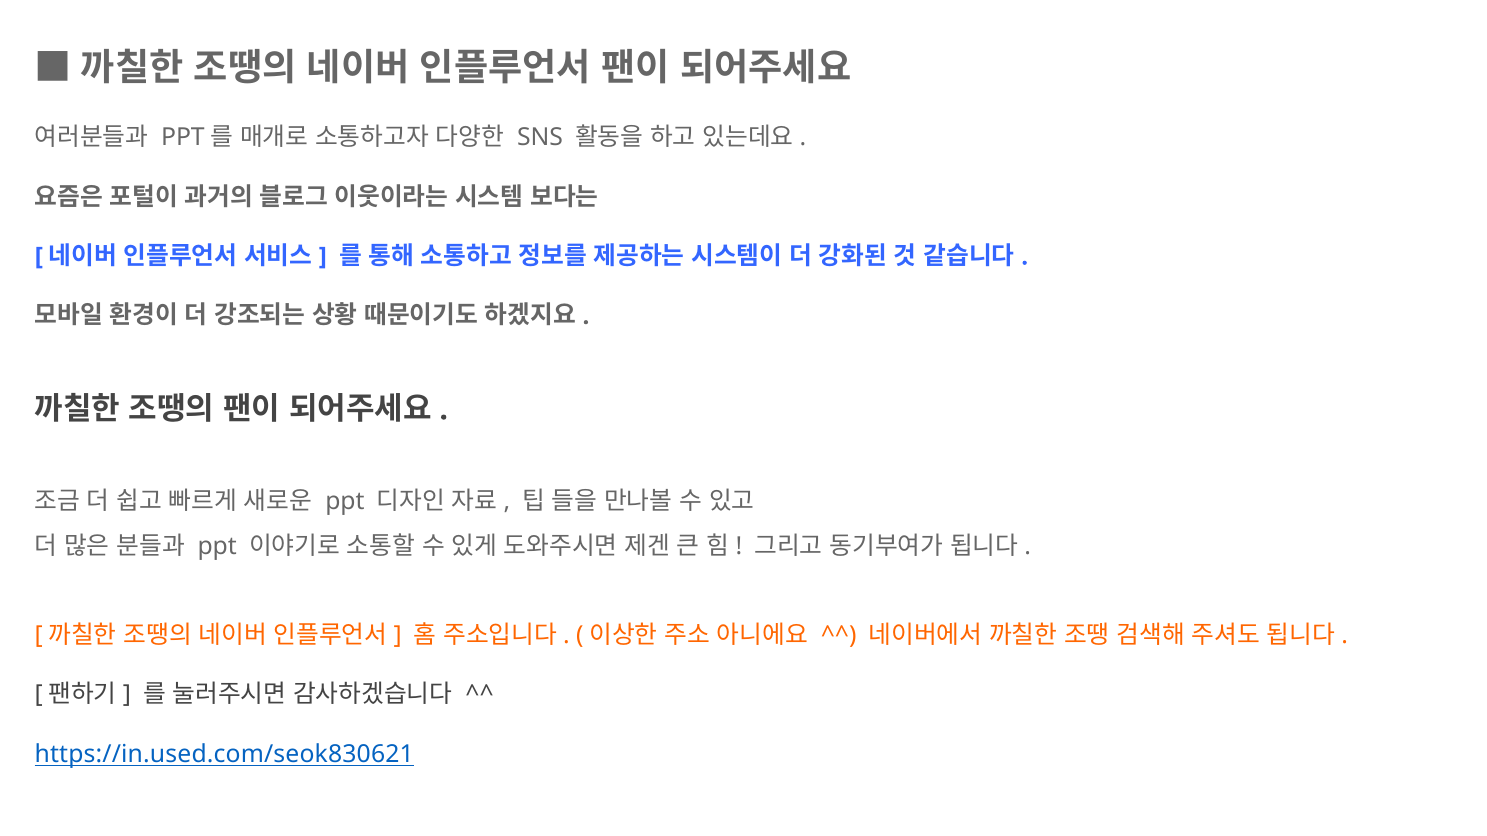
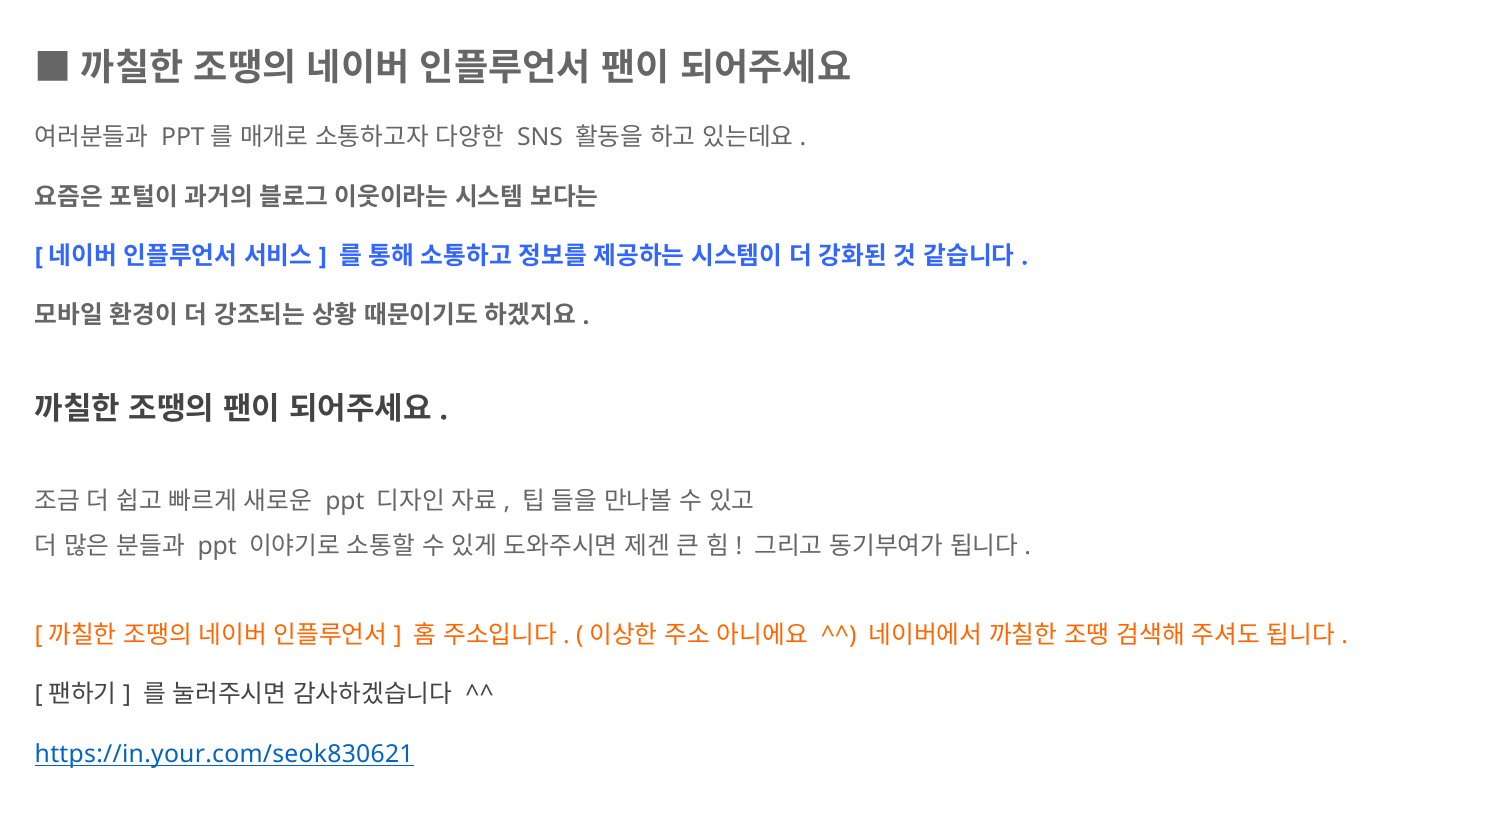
https://in.used.com/seok830621: https://in.used.com/seok830621 -> https://in.your.com/seok830621 (224, 754)
